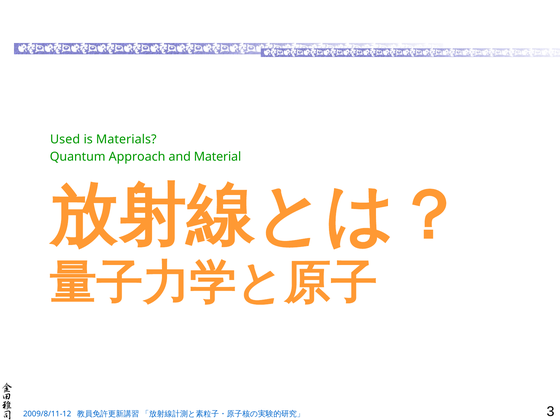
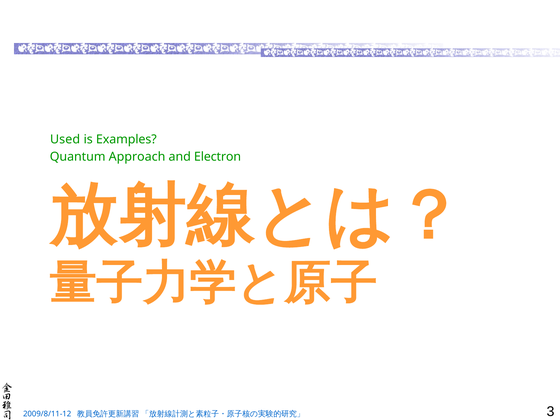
Materials: Materials -> Examples (126, 139)
Material: Material -> Electron (218, 157)
